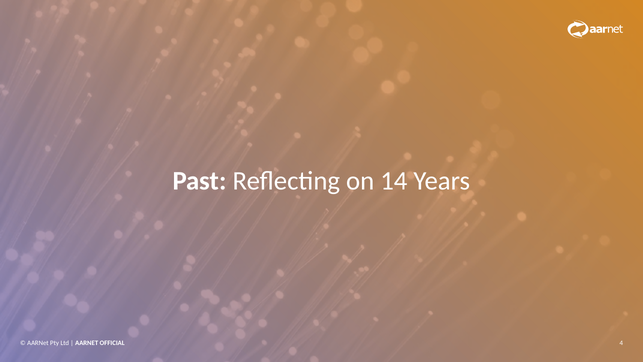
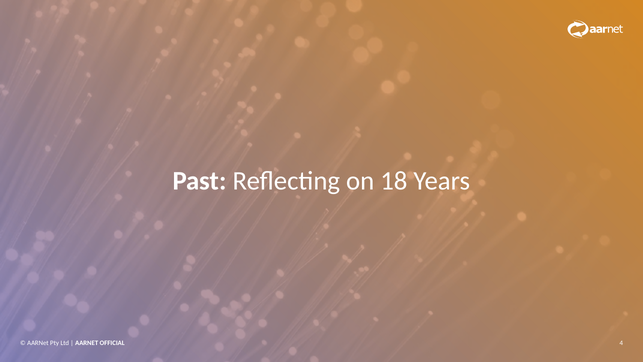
14: 14 -> 18 (394, 181)
